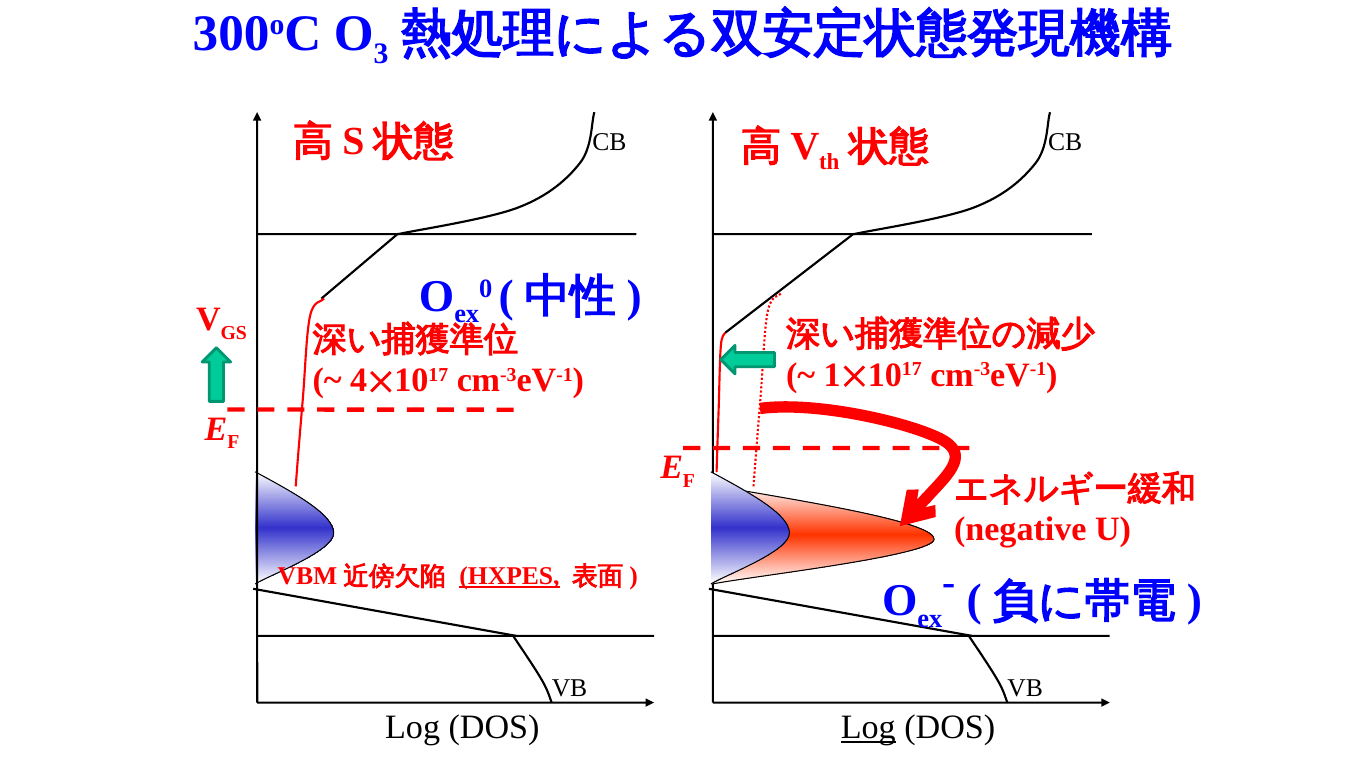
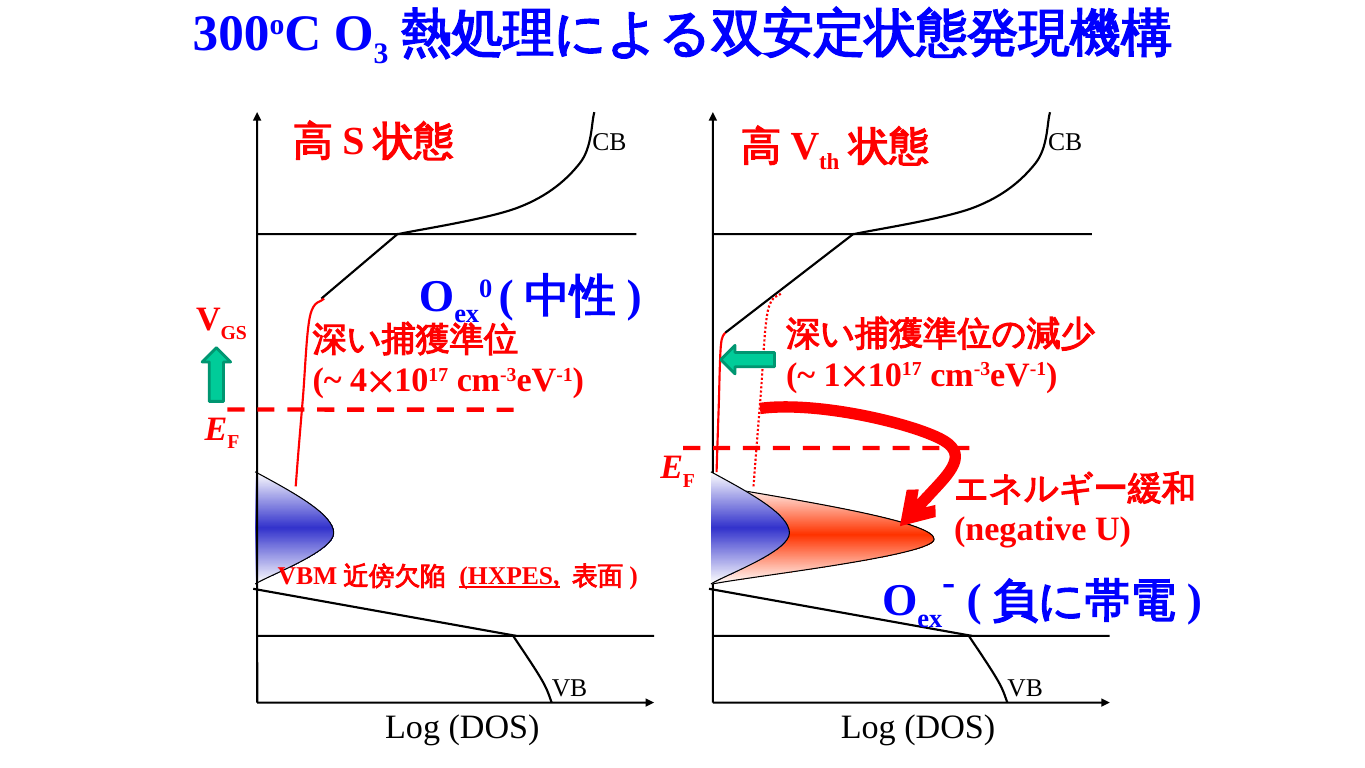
Log underline: present -> none (868, 727)
